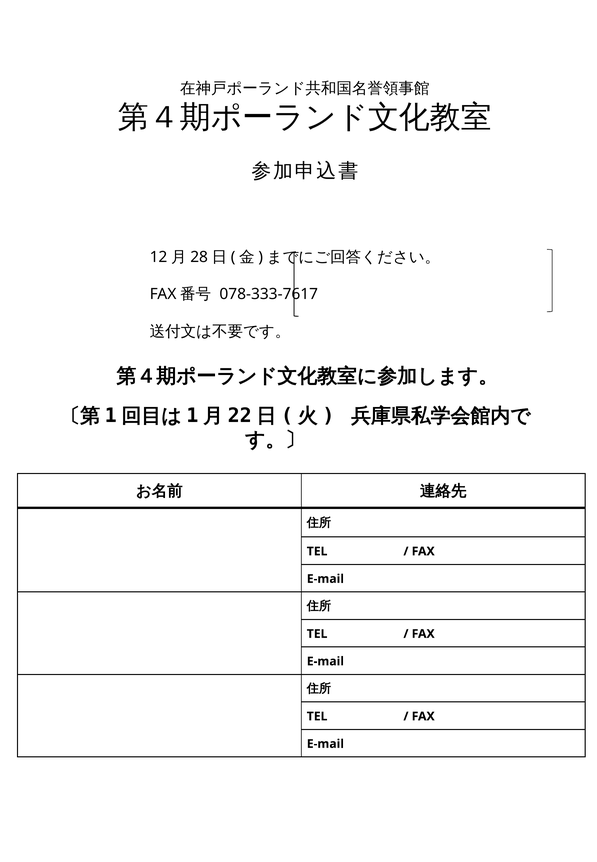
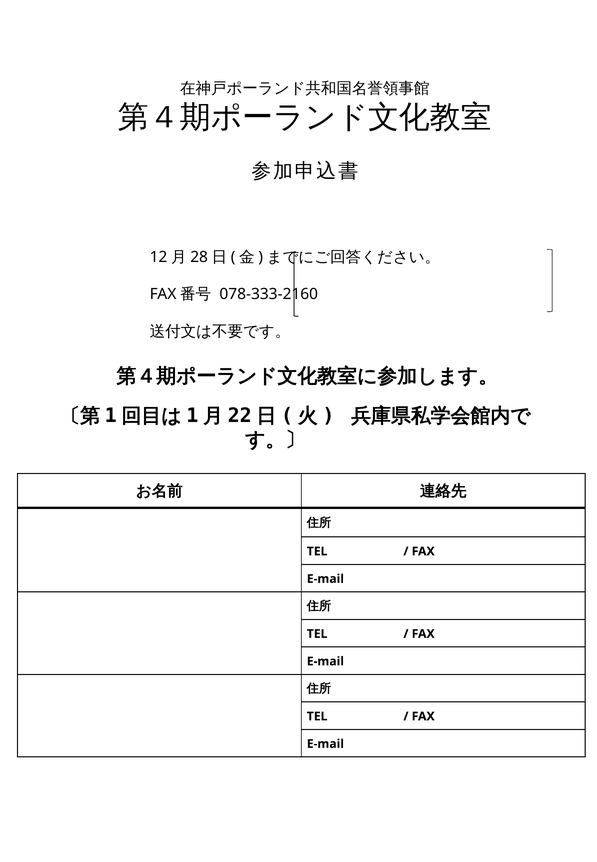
078-333-7617: 078-333-7617 -> 078-333-2160 (269, 294)
